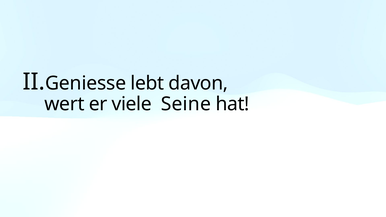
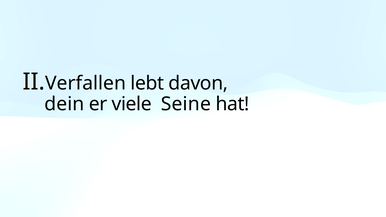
Geniesse: Geniesse -> Verfallen (86, 83)
wert: wert -> dein (64, 104)
